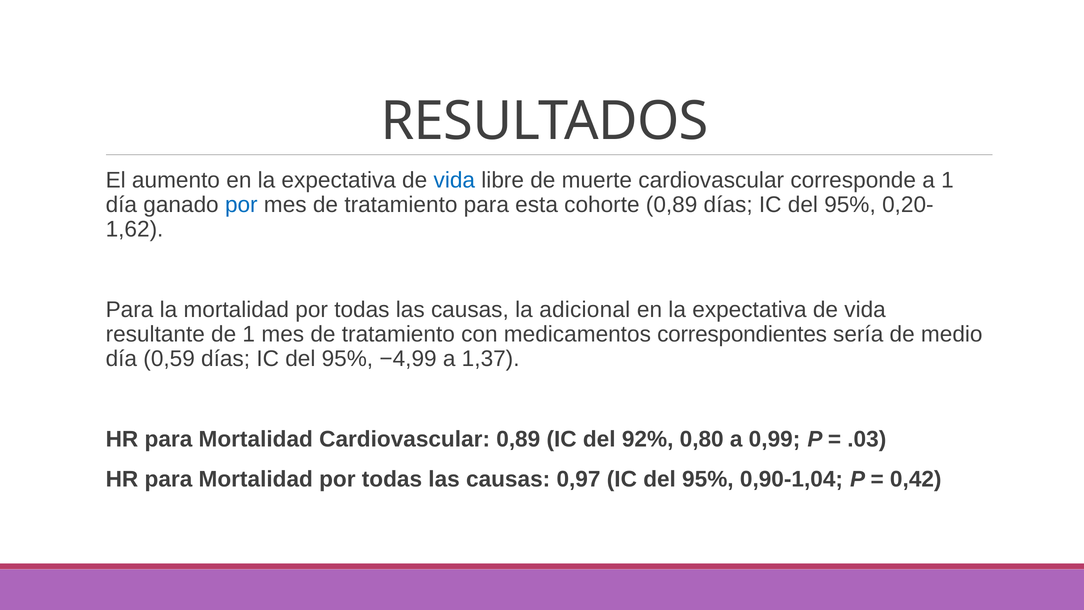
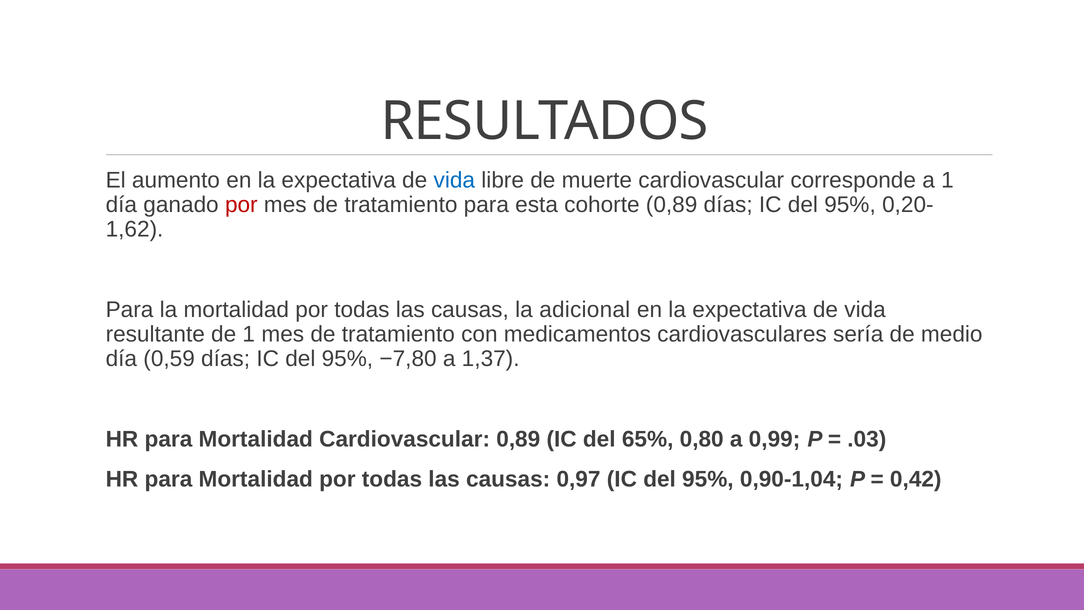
por colour: blue -> red (241, 205)
correspondientes: correspondientes -> cardiovasculares (742, 334)
−4,99: −4,99 -> −7,80 (408, 358)
92%: 92% -> 65% (648, 439)
